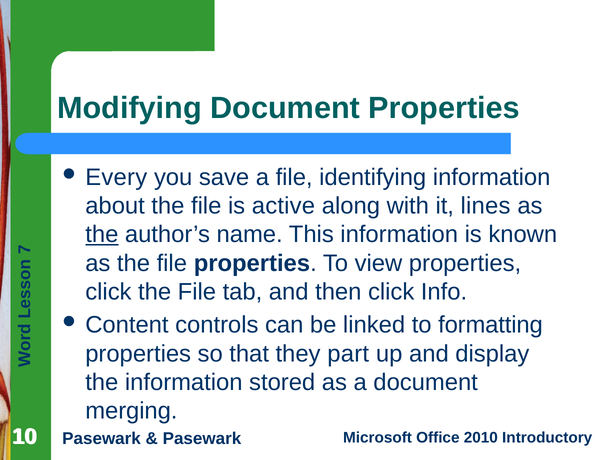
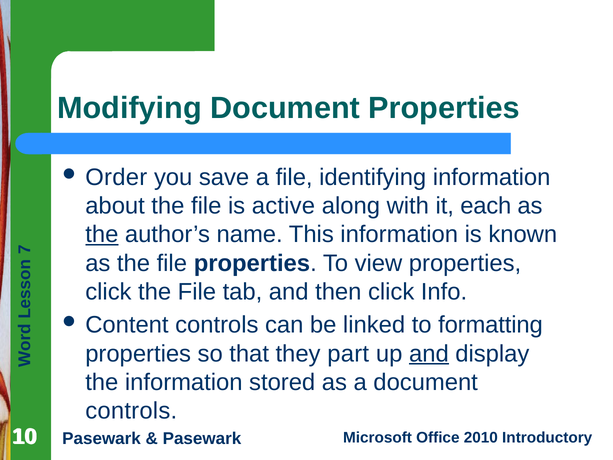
Every: Every -> Order (116, 177)
lines: lines -> each (486, 206)
and underline: none -> present (429, 353)
merging: merging -> controls (131, 411)
